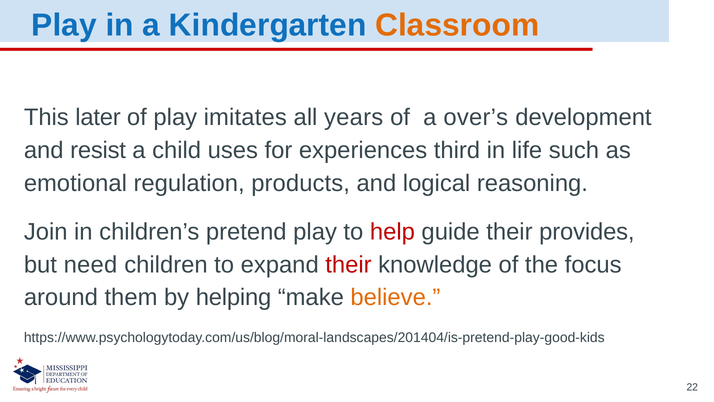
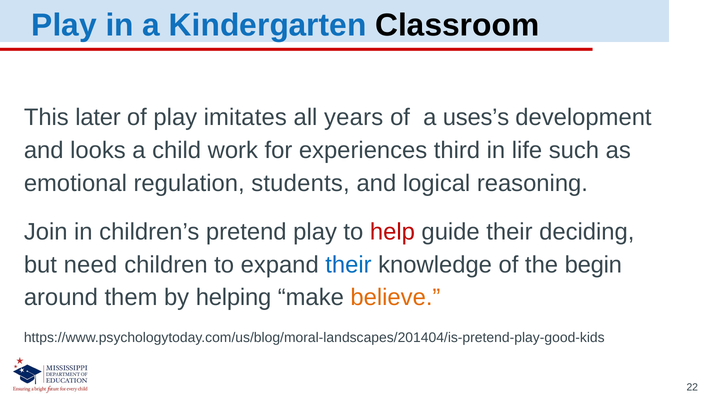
Classroom colour: orange -> black (457, 25)
over’s: over’s -> uses’s (476, 117)
resist: resist -> looks (98, 150)
uses: uses -> work (233, 150)
products: products -> students (300, 183)
provides: provides -> deciding (587, 232)
their colour: red -> blue (348, 265)
focus: focus -> begin (593, 265)
